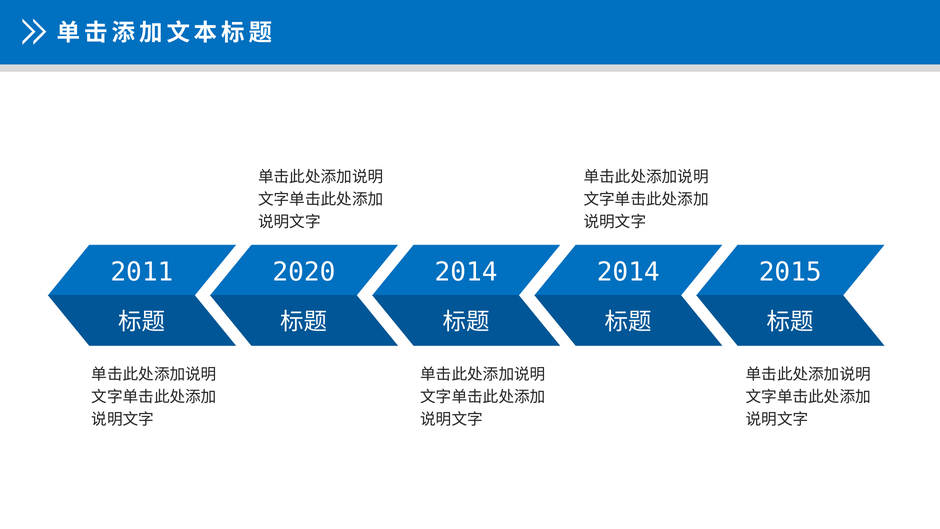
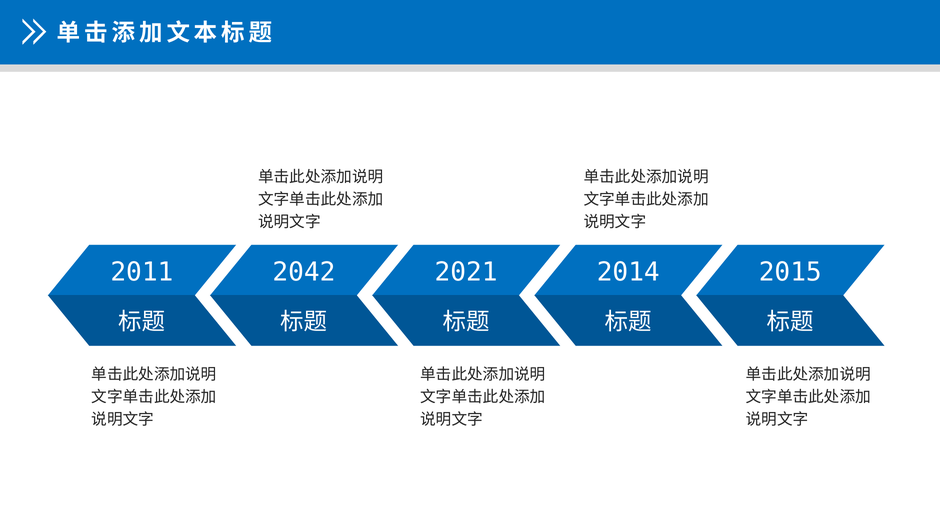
2020: 2020 -> 2042 (304, 272)
2014: 2014 -> 2021 (466, 272)
